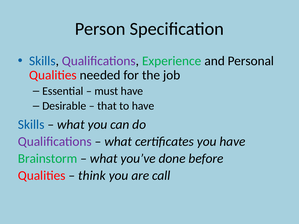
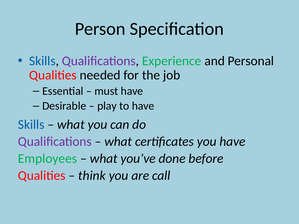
that: that -> play (107, 106)
Brainstorm: Brainstorm -> Employees (48, 159)
